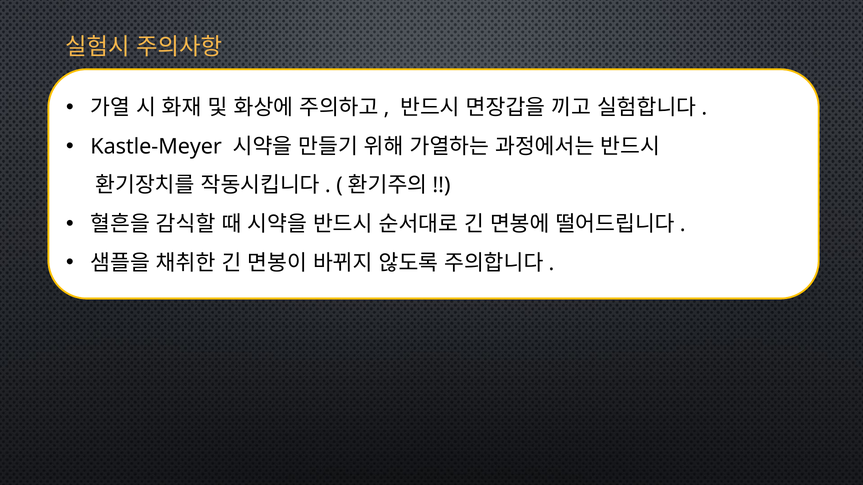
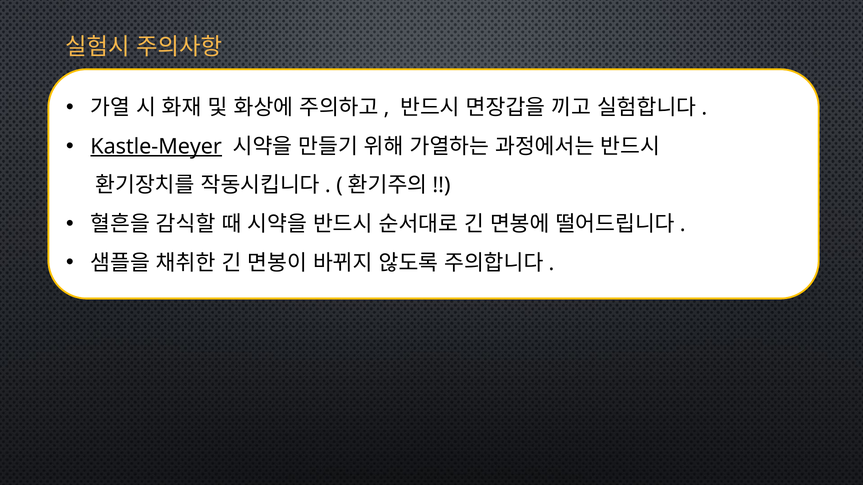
Kastle-Meyer underline: none -> present (156, 147)
